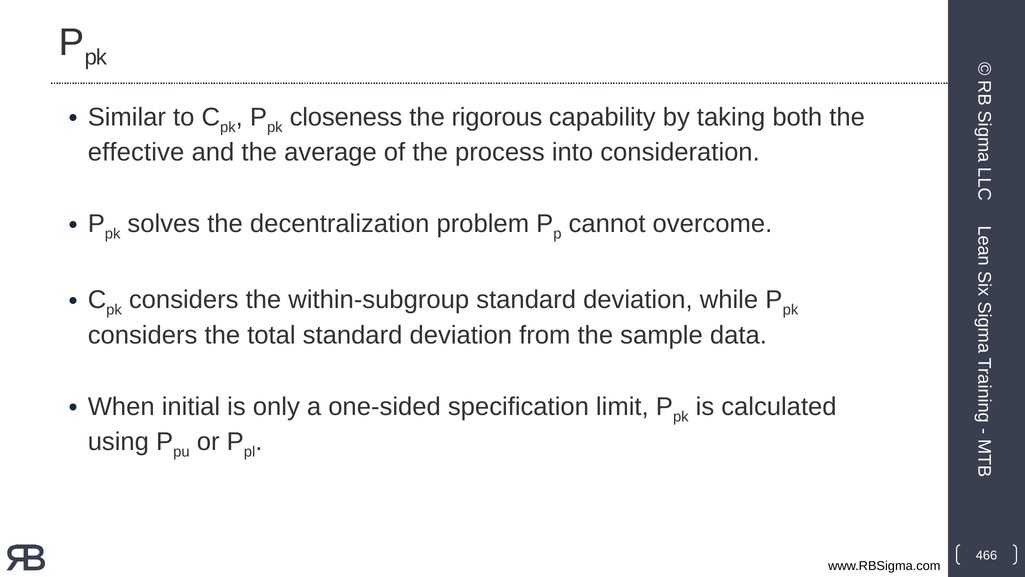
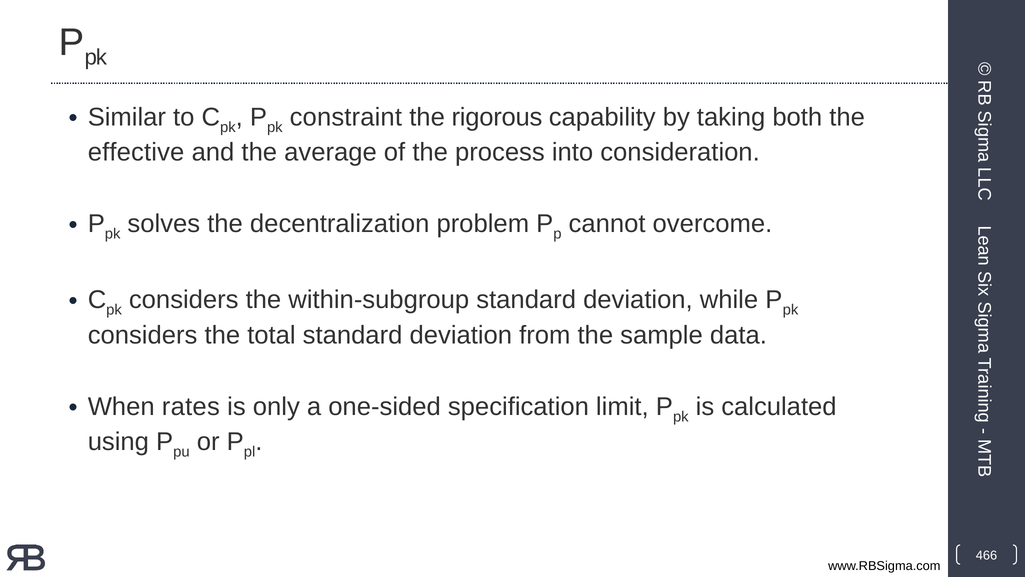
closeness: closeness -> constraint (346, 117)
initial: initial -> rates (191, 407)
